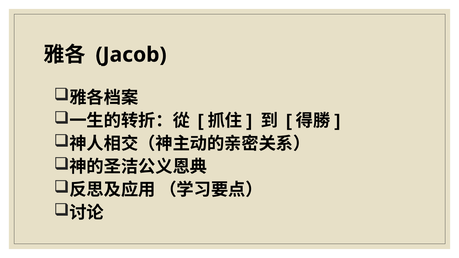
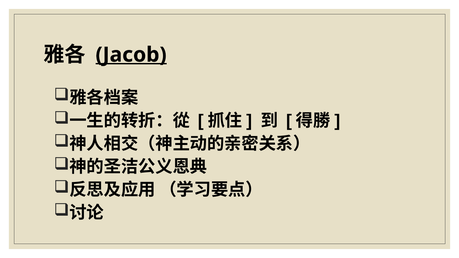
Jacob underline: none -> present (131, 55)
